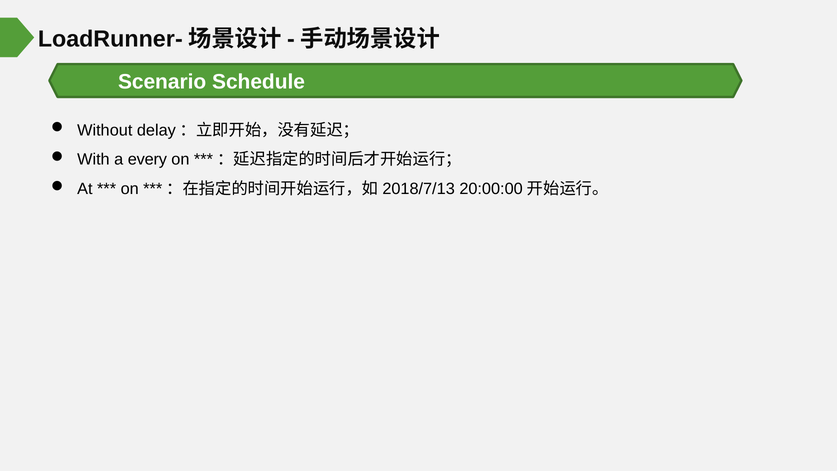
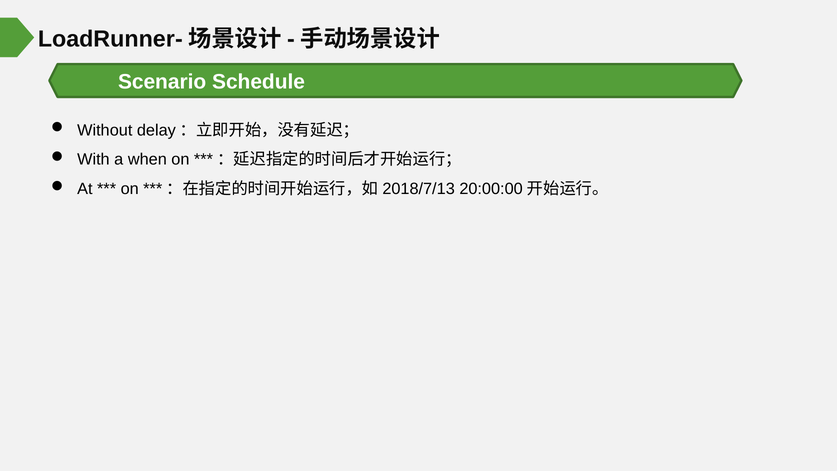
every: every -> when (147, 160)
